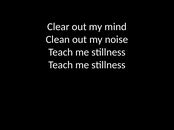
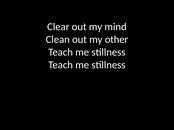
noise: noise -> other (117, 40)
